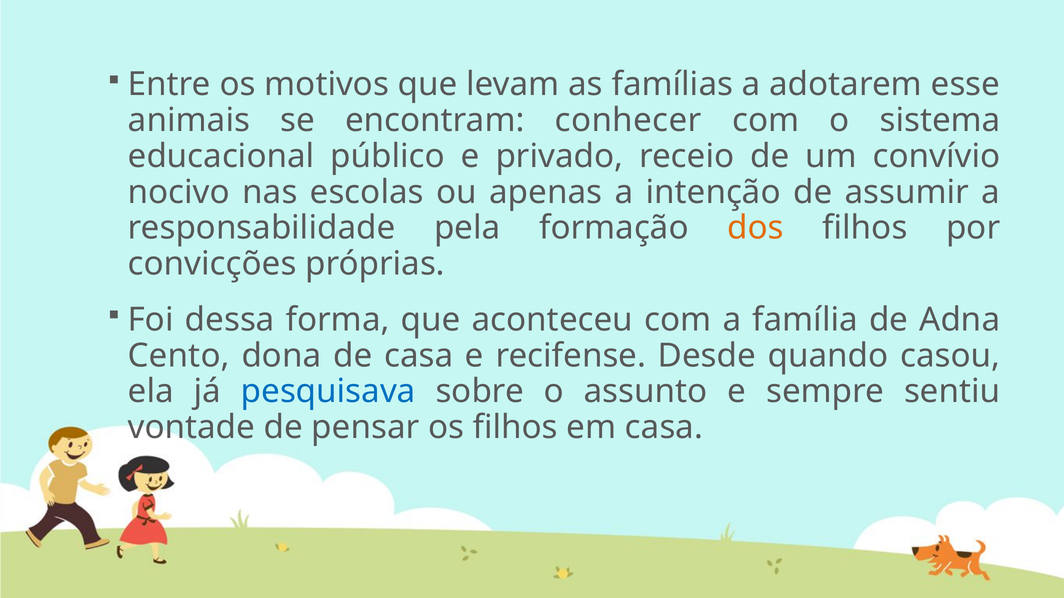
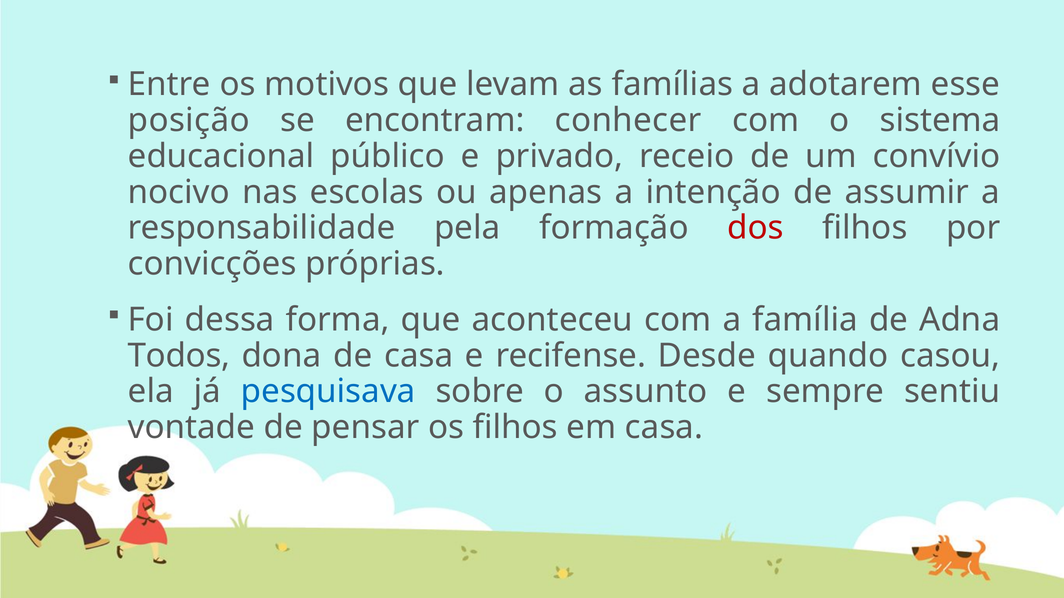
animais: animais -> posição (189, 120)
dos colour: orange -> red (756, 228)
Cento: Cento -> Todos (179, 356)
